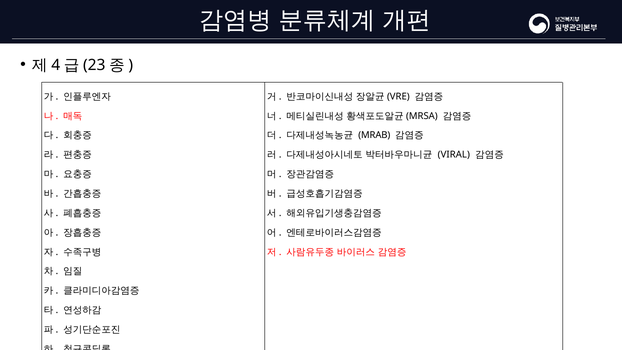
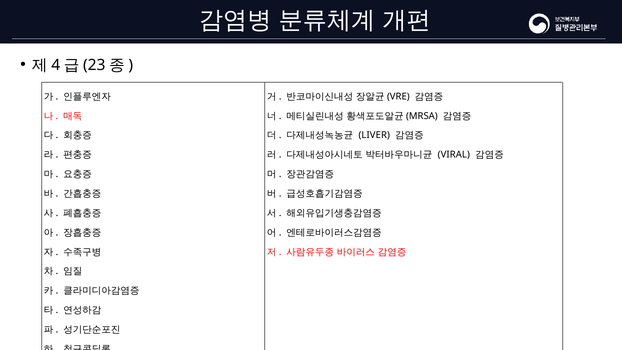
MRAB: MRAB -> LIVER (374, 135)
